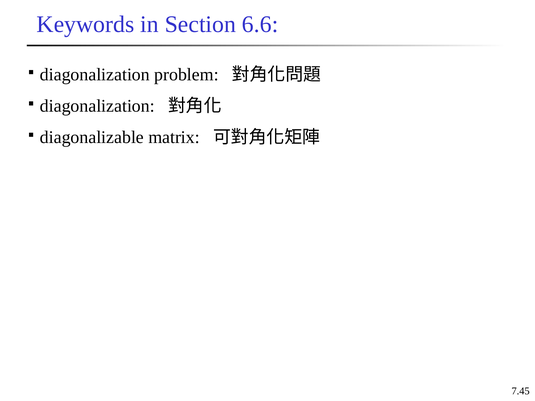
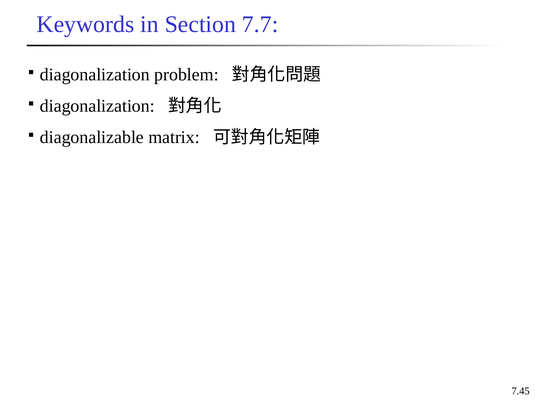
6.6: 6.6 -> 7.7 (260, 24)
